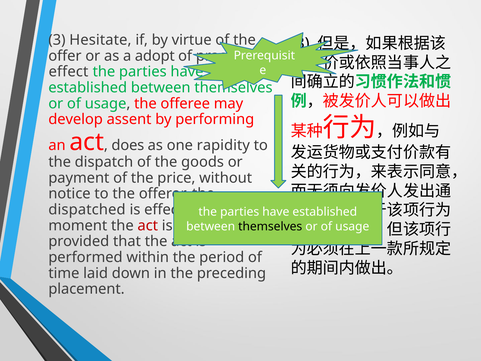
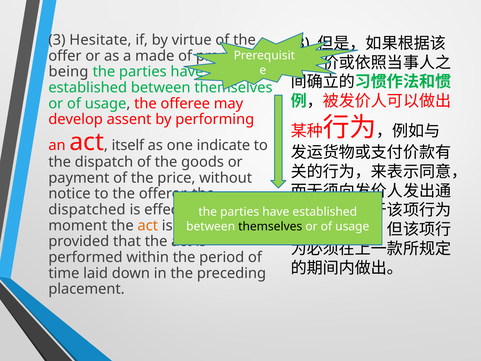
adopt: adopt -> made (155, 56)
effect: effect -> being (68, 72)
does: does -> itself (128, 145)
rapidity: rapidity -> indicate (223, 145)
act colour: red -> orange (148, 225)
